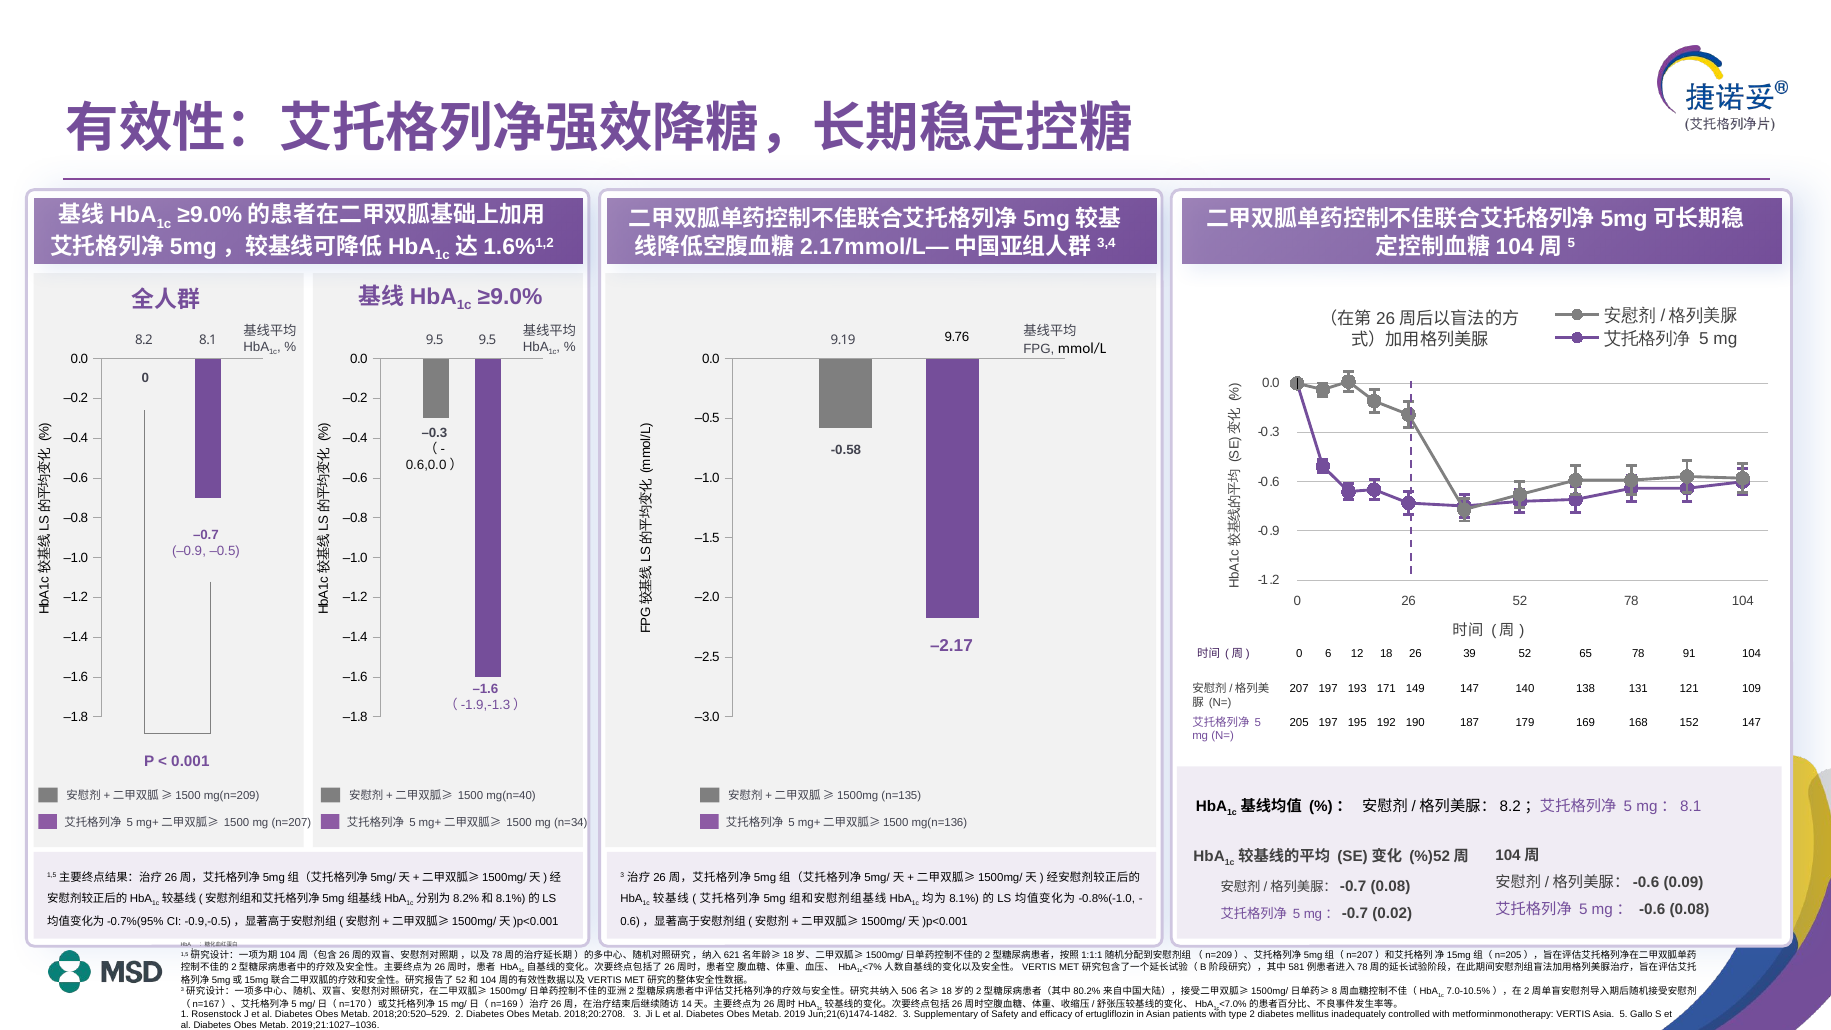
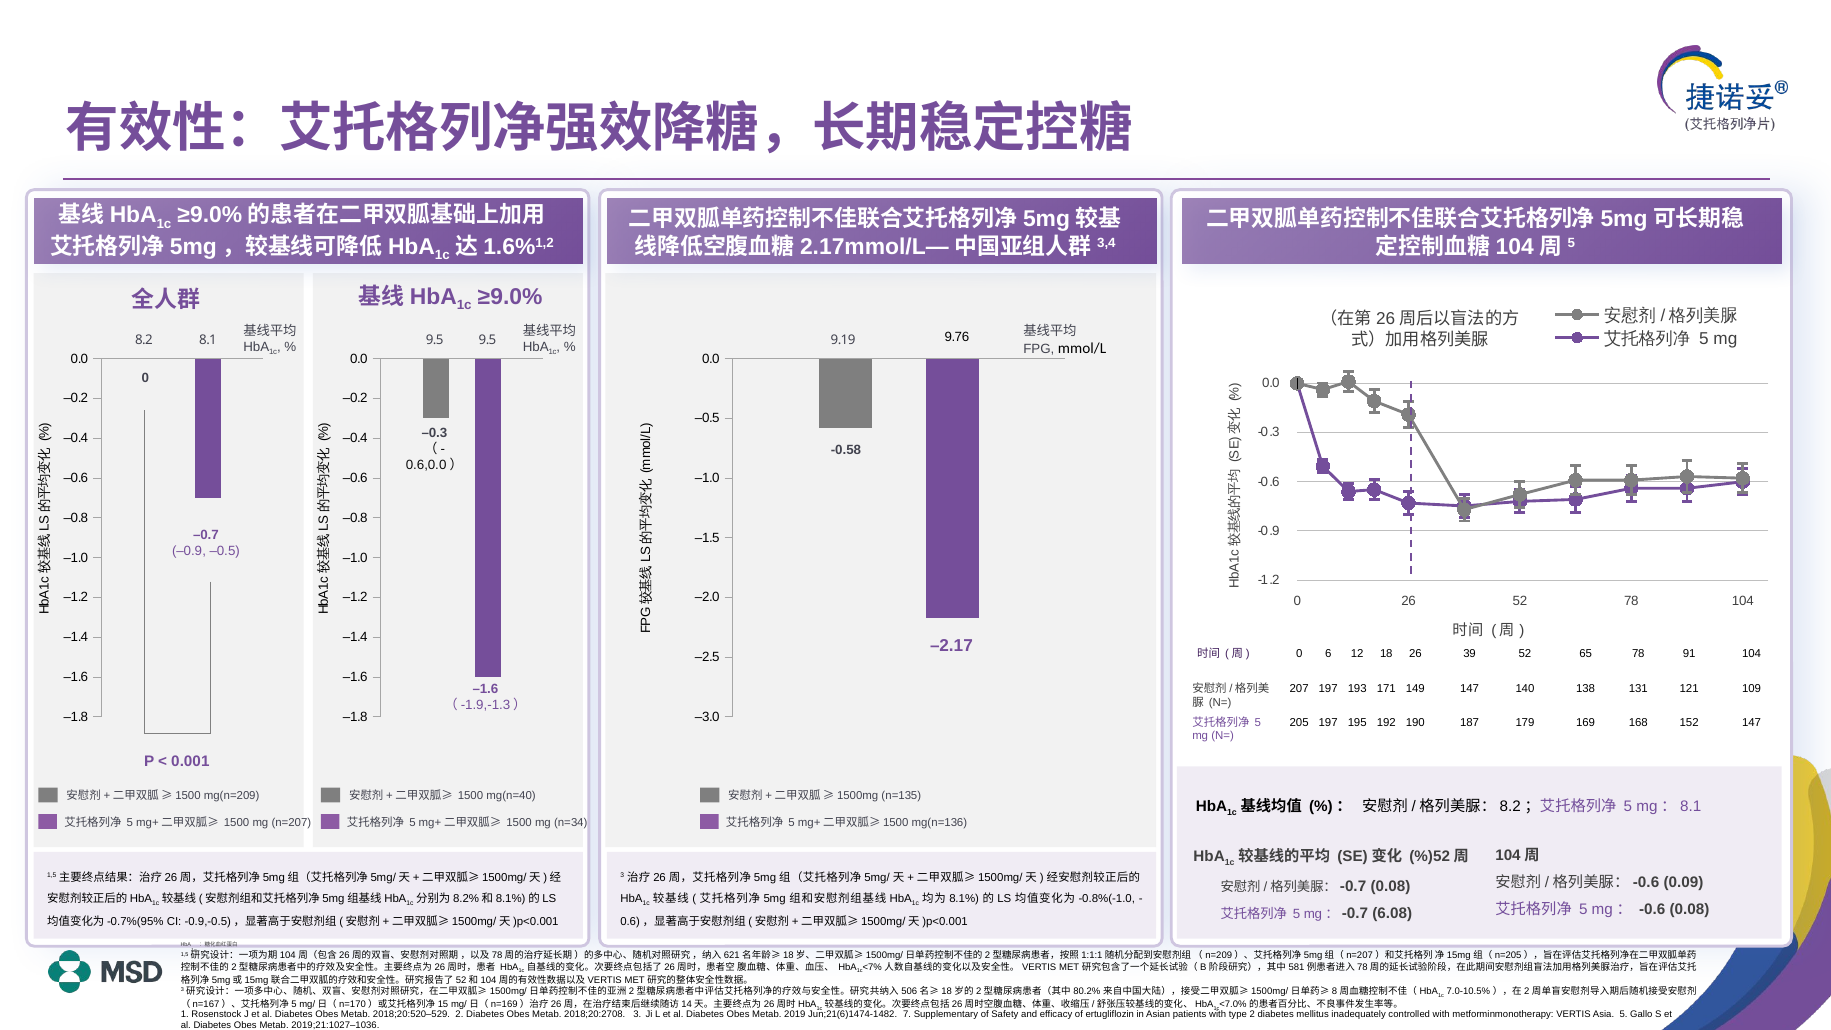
0.02: 0.02 -> 6.08 (1392, 914)
Jun;21(6)1474-1482 3: 3 -> 7 (907, 1014)
